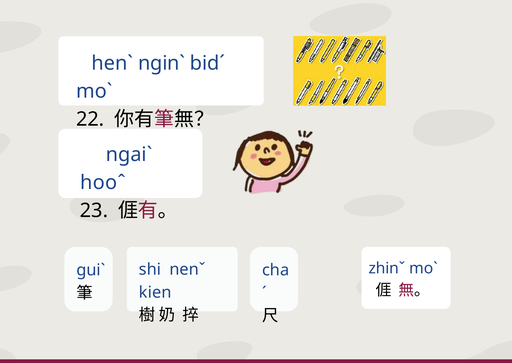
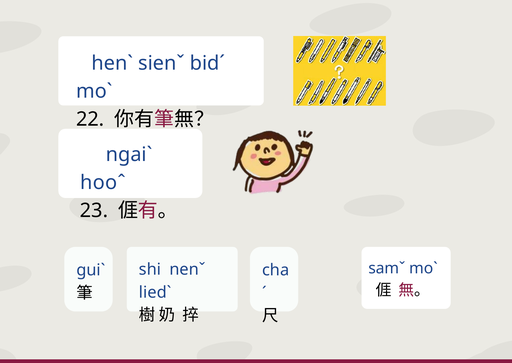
nginˋ: nginˋ -> sienˇ (162, 63)
zhinˇ: zhinˇ -> samˇ (387, 268)
kien: kien -> liedˋ (155, 292)
